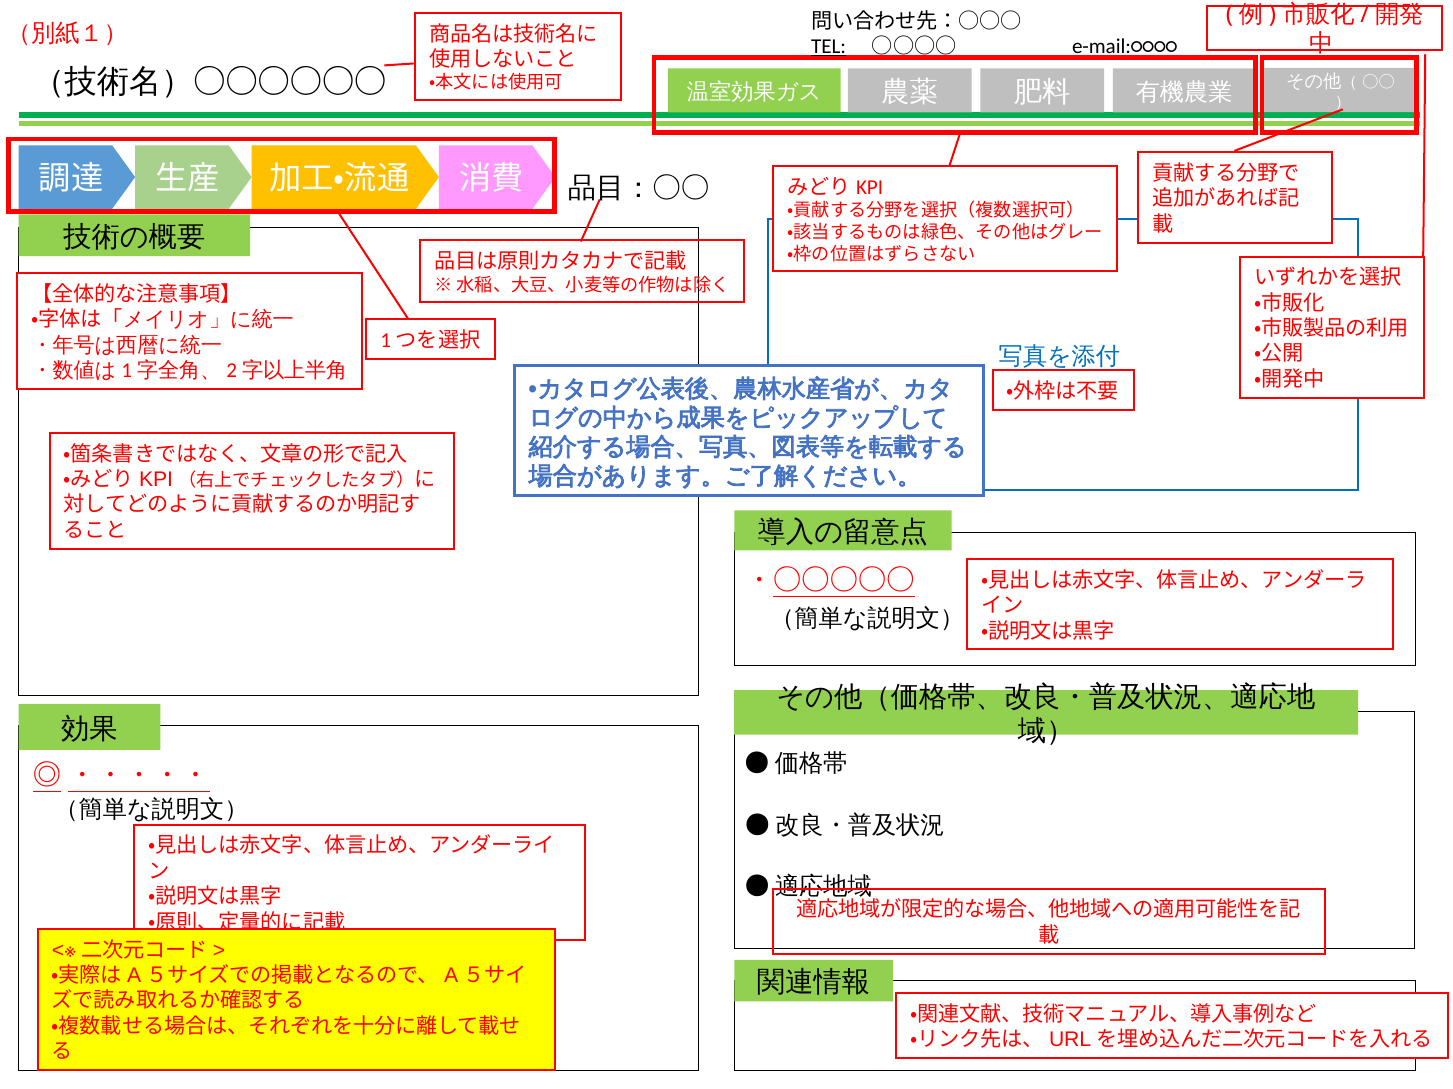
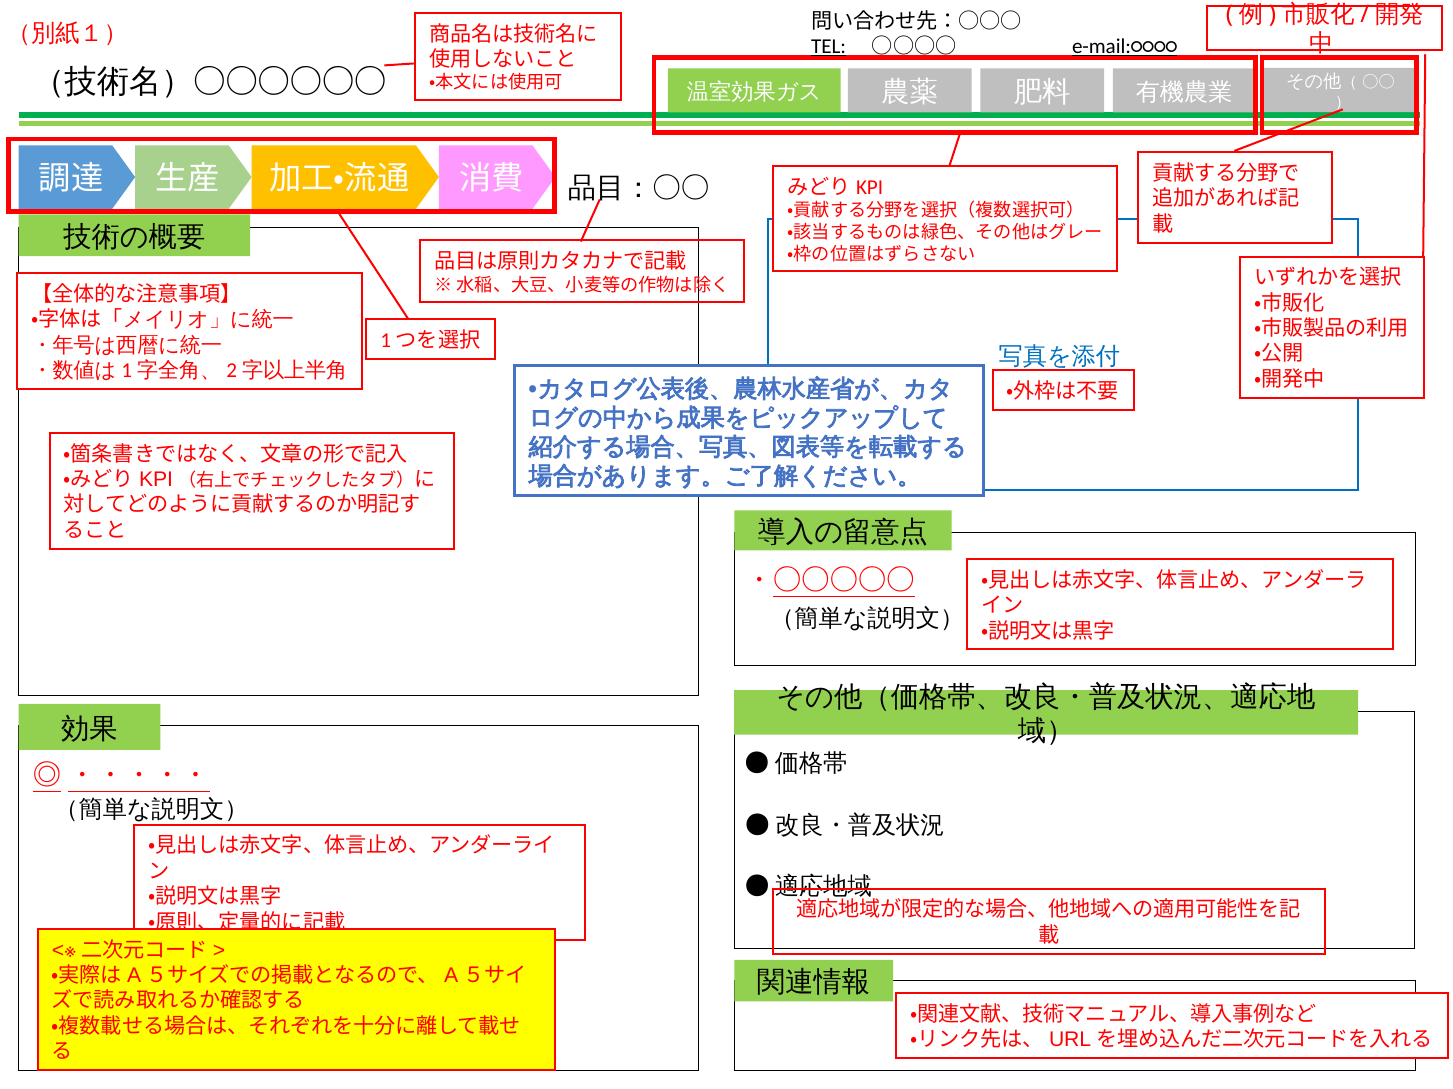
e-mail:○○○○ underline: none -> present (1125, 47)
